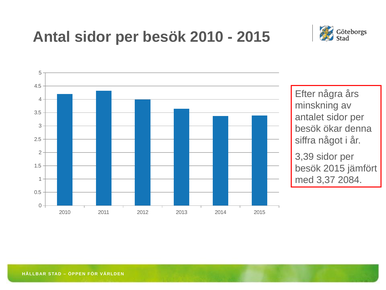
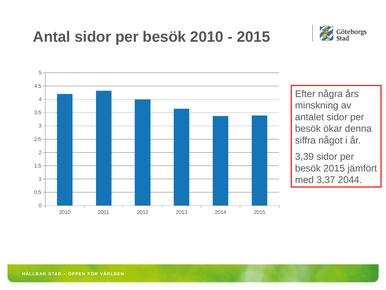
2084: 2084 -> 2044 (350, 180)
